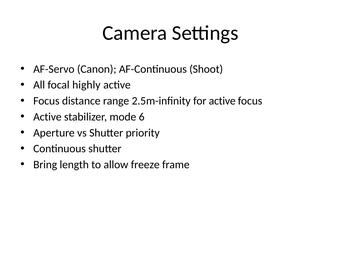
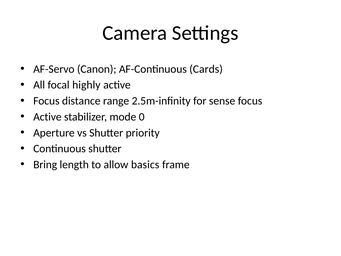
Shoot: Shoot -> Cards (206, 69)
for active: active -> sense (222, 101)
6: 6 -> 0 (142, 117)
freeze: freeze -> basics (145, 164)
